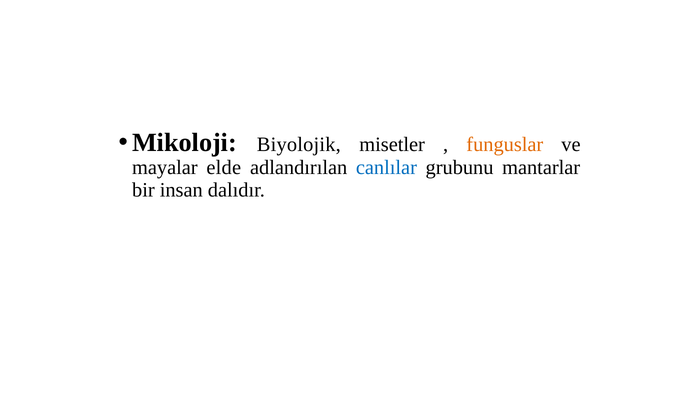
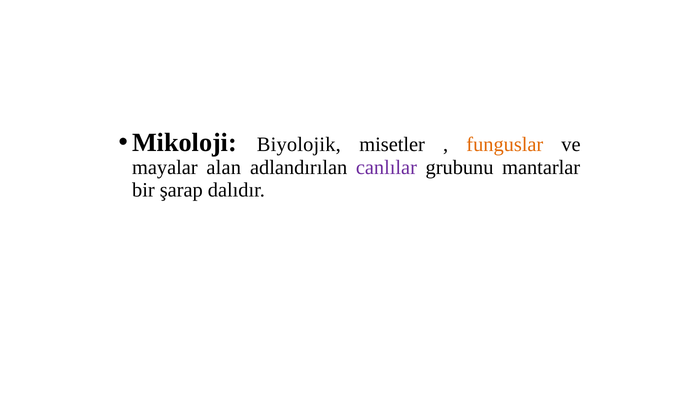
elde: elde -> alan (224, 168)
canlılar colour: blue -> purple (386, 168)
insan: insan -> şarap (181, 190)
